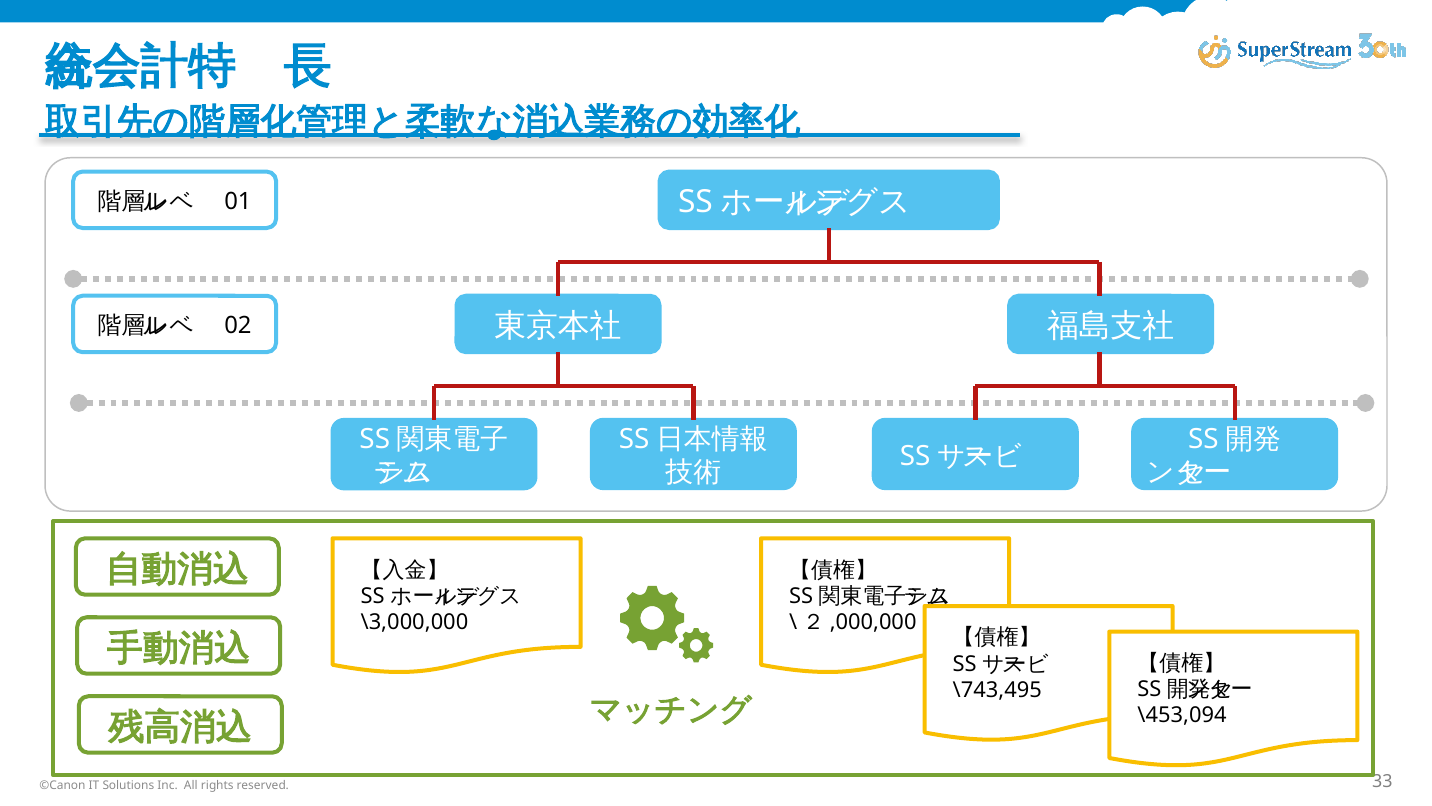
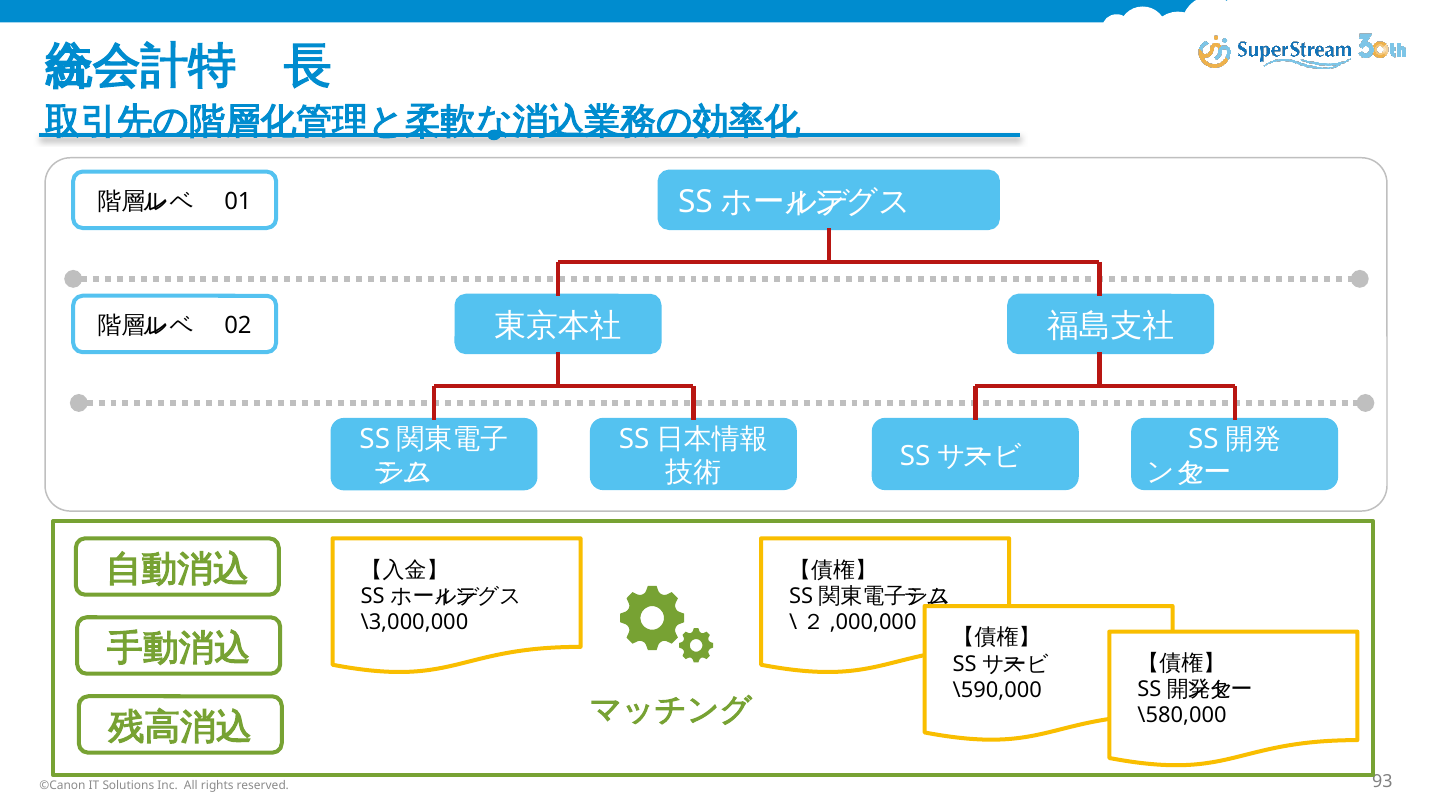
\743,495: \743,495 -> \590,000 (997, 690)
\453,094: \453,094 -> \580,000 (1182, 715)
33: 33 -> 93 (1382, 781)
